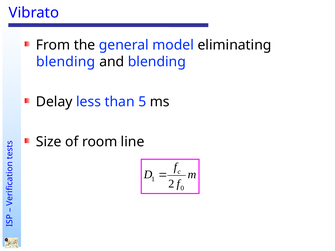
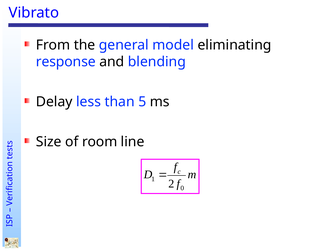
blending: blending -> response (66, 62)
